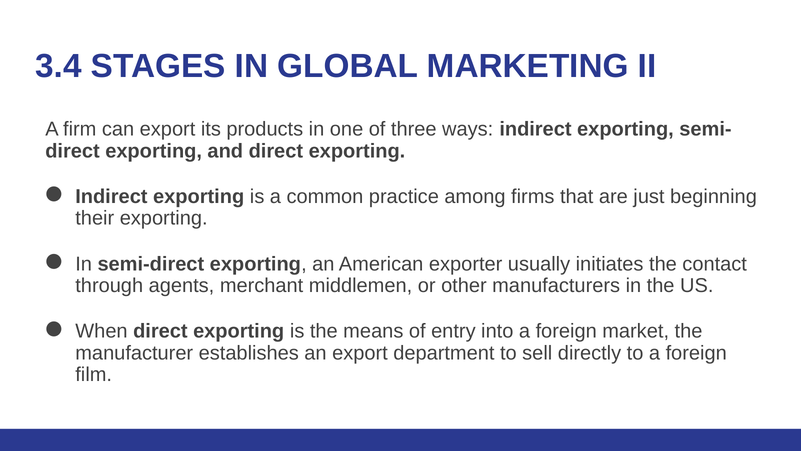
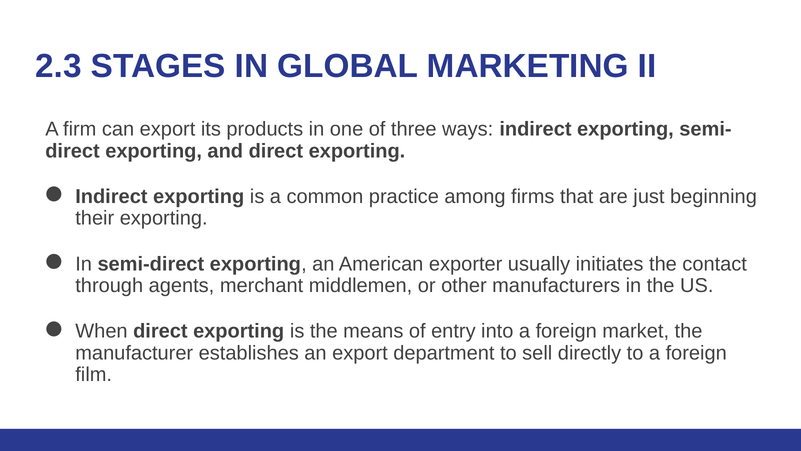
3.4: 3.4 -> 2.3 (58, 66)
